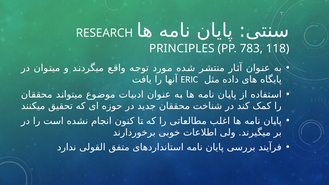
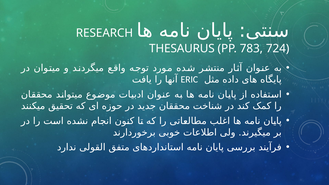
PRINCIPLES: PRINCIPLES -> THESAURUS (182, 49)
118: 118 -> 724 (278, 49)
